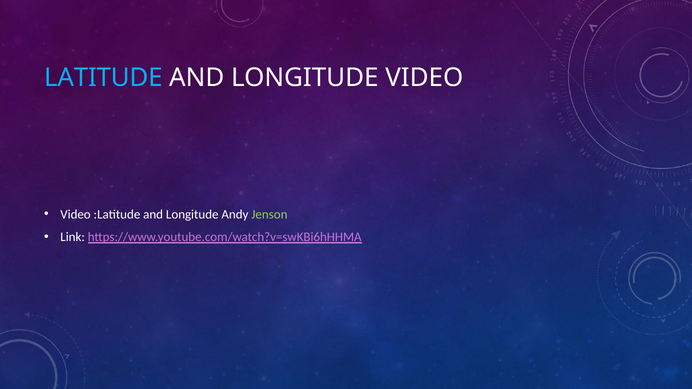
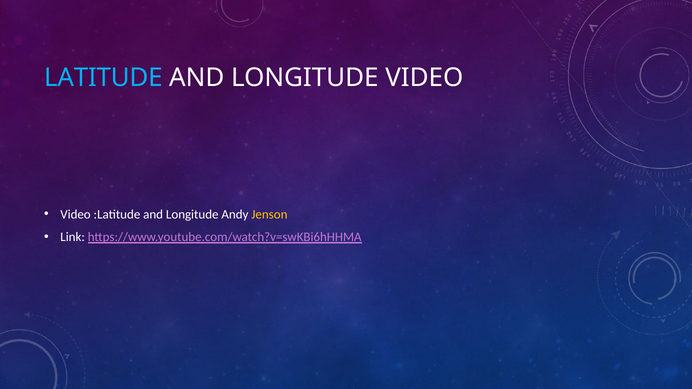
Jenson colour: light green -> yellow (269, 214)
